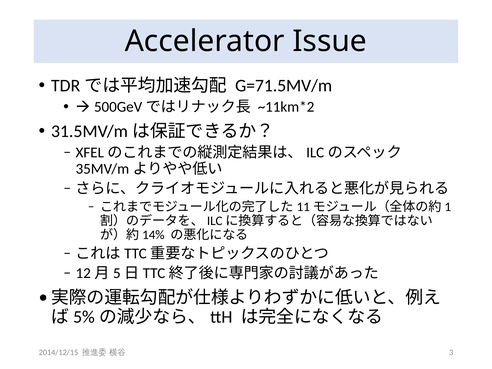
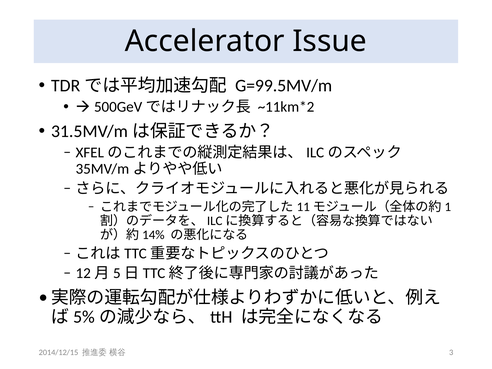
G=71.5MV/m: G=71.5MV/m -> G=99.5MV/m (284, 86)
